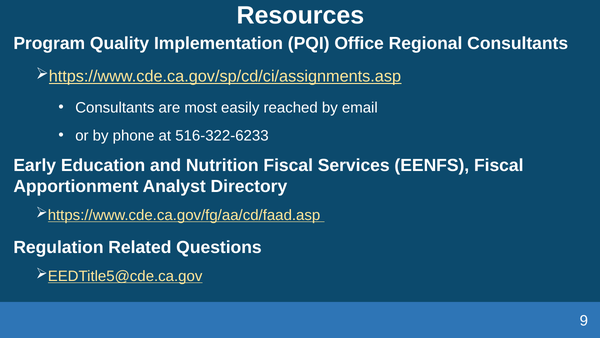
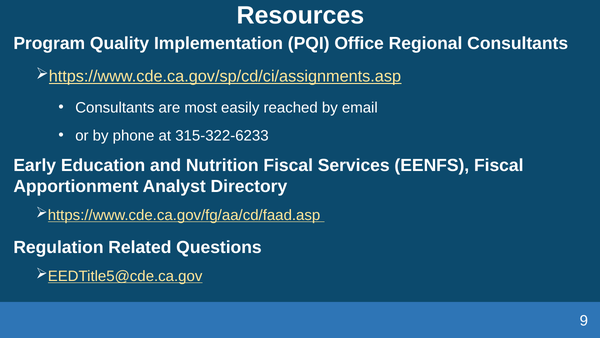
516-322-6233: 516-322-6233 -> 315-322-6233 (222, 135)
